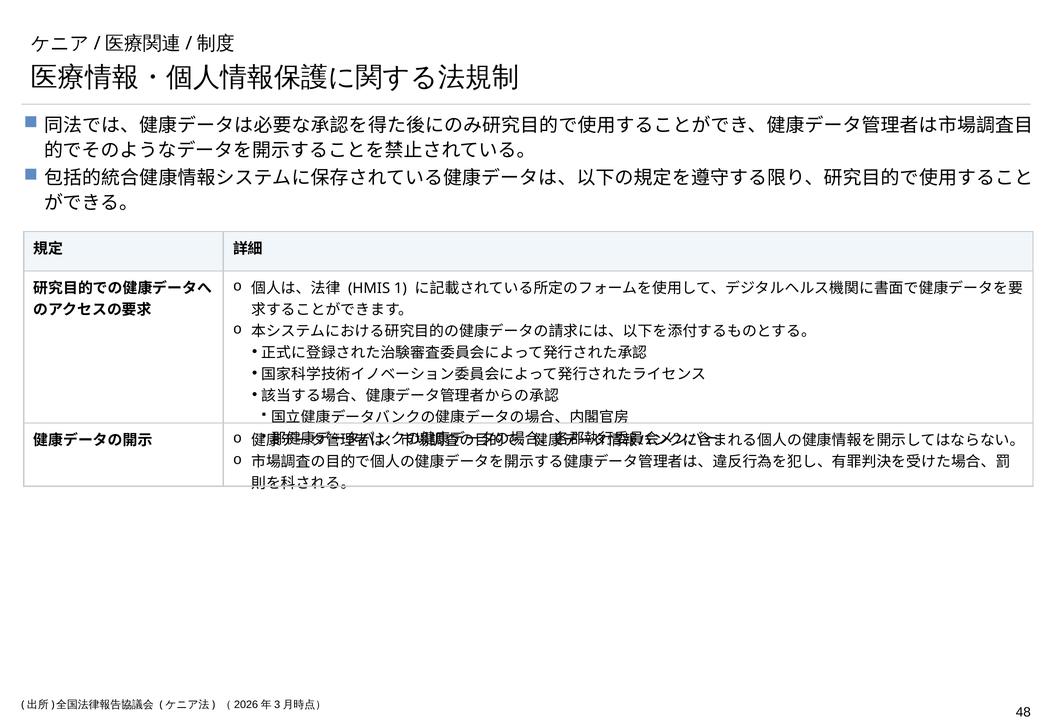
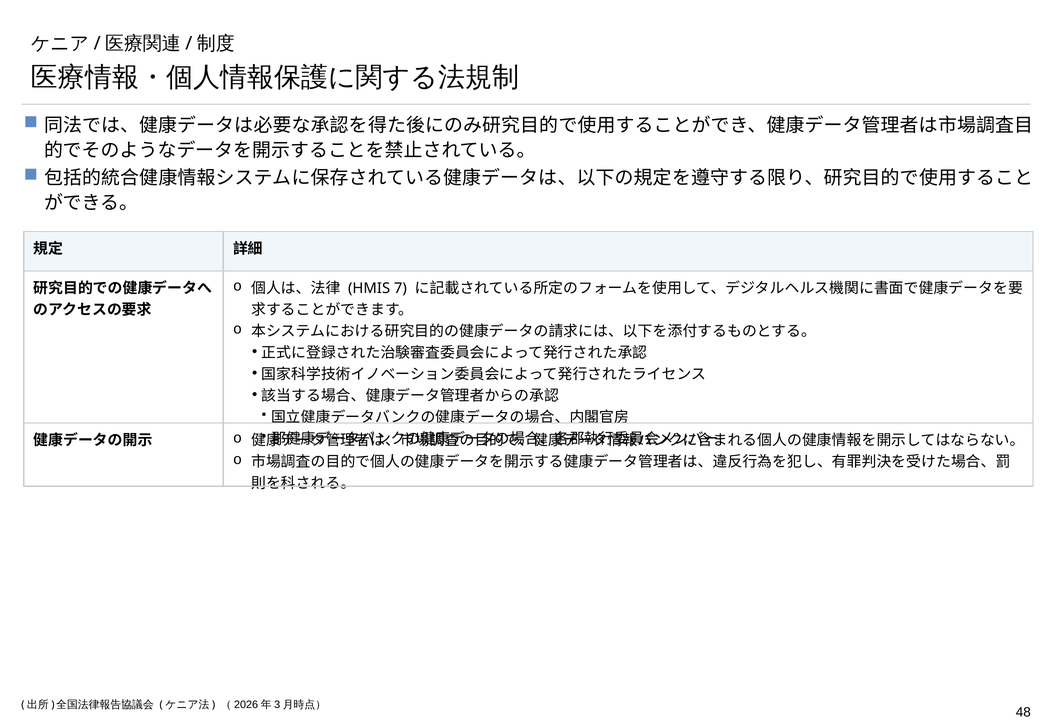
1: 1 -> 7 (400, 288)
